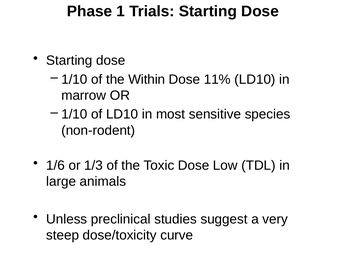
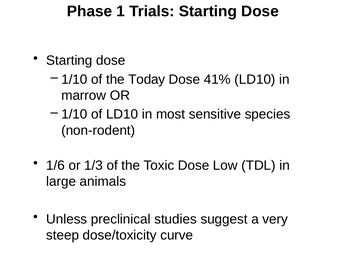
Within: Within -> Today (147, 79)
11%: 11% -> 41% (217, 79)
